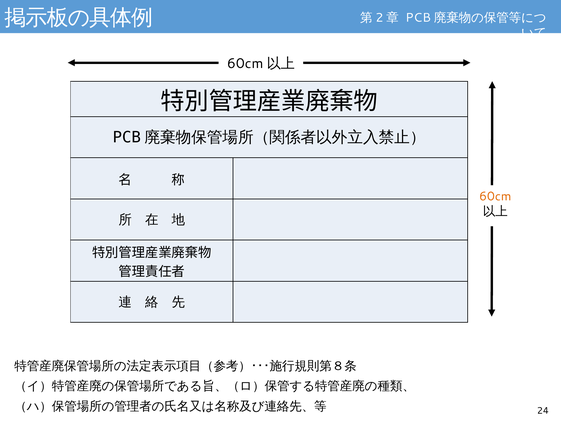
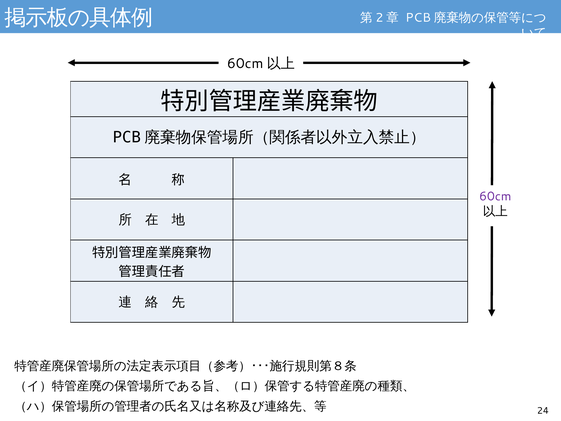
60cm colour: orange -> purple (495, 196)
